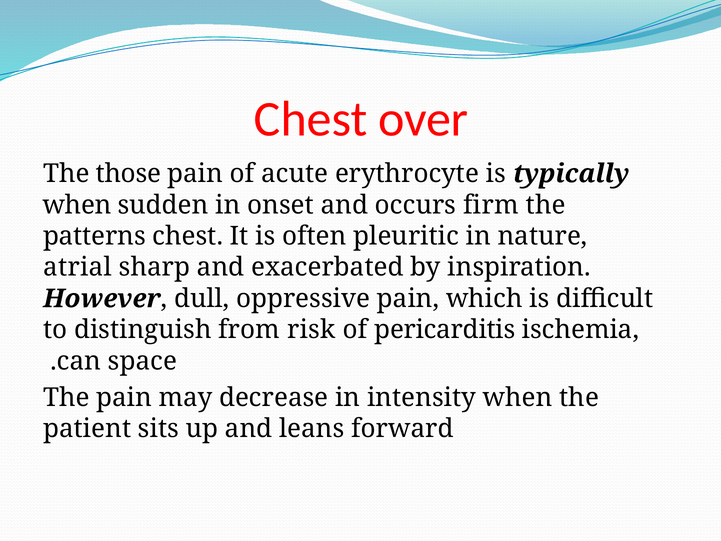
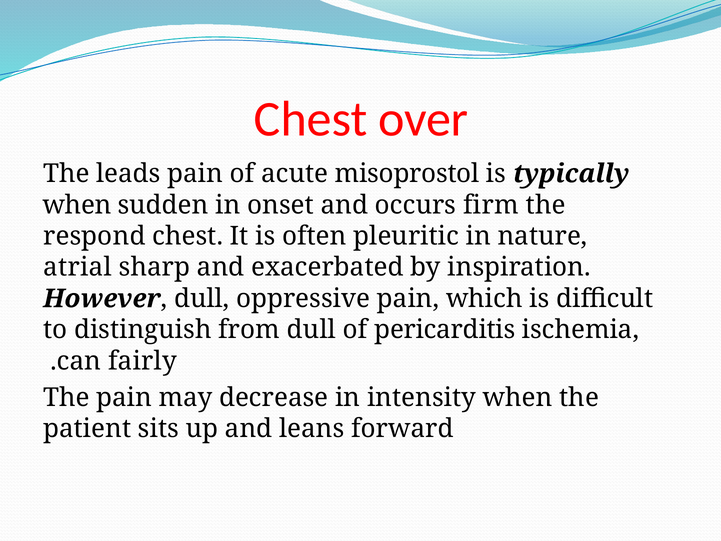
those: those -> leads (128, 174)
erythrocyte: erythrocyte -> misoprostol (407, 174)
patterns: patterns -> respond (94, 236)
from risk: risk -> dull (311, 330)
space: space -> fairly (142, 361)
